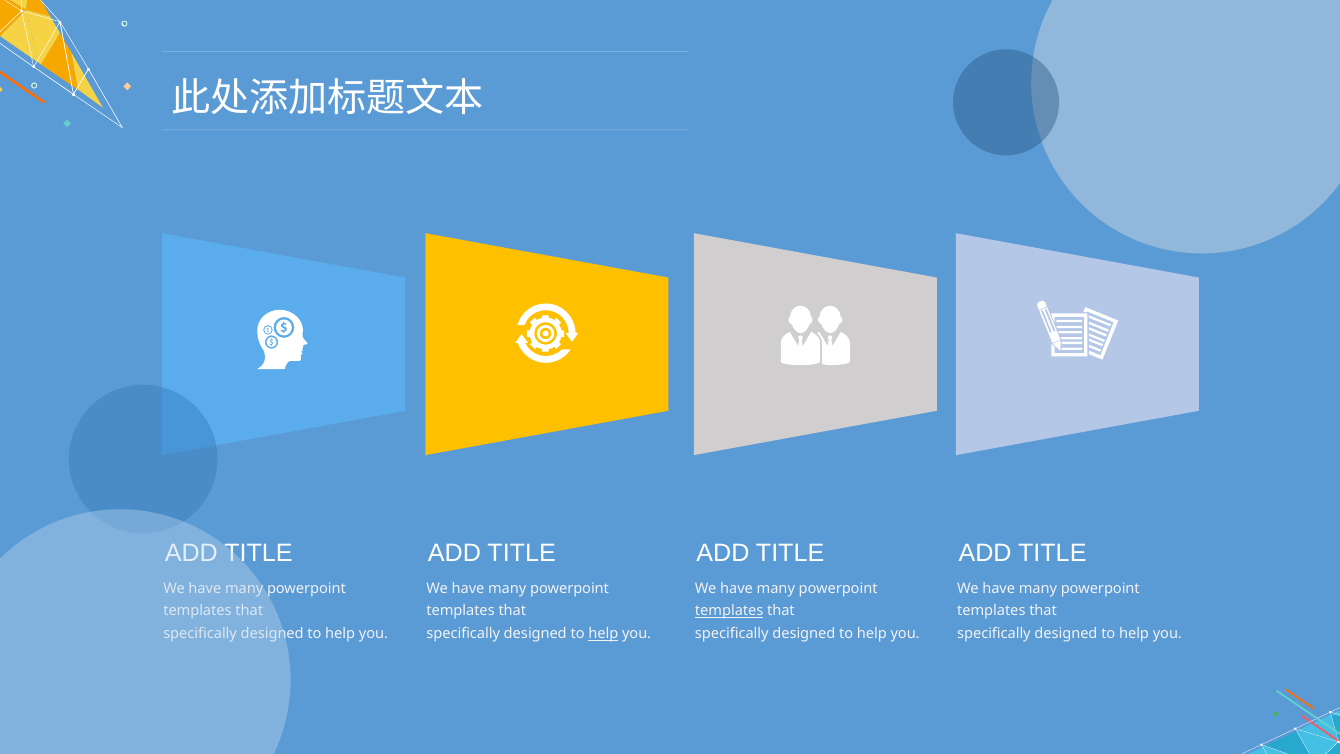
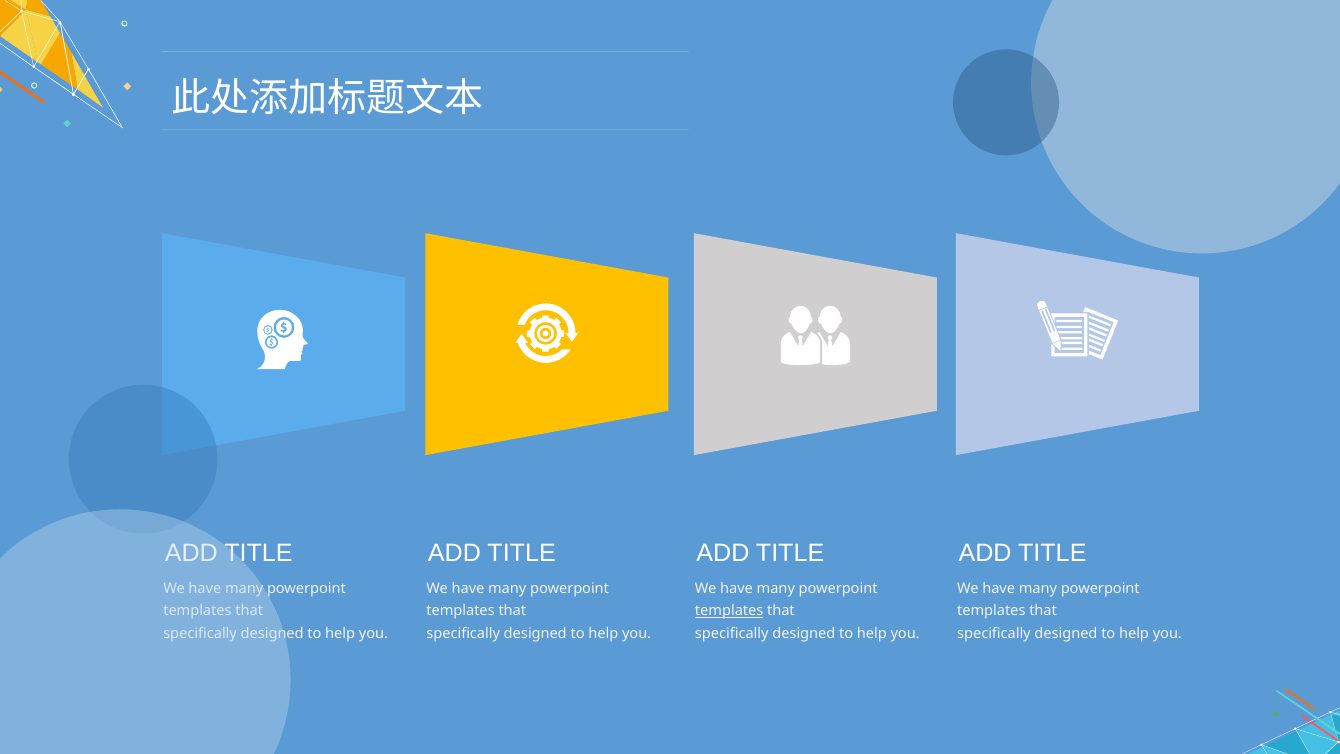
help underline: present -> none (603, 634)
